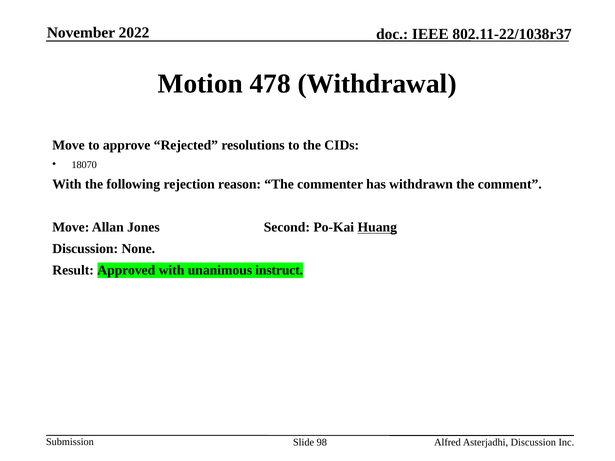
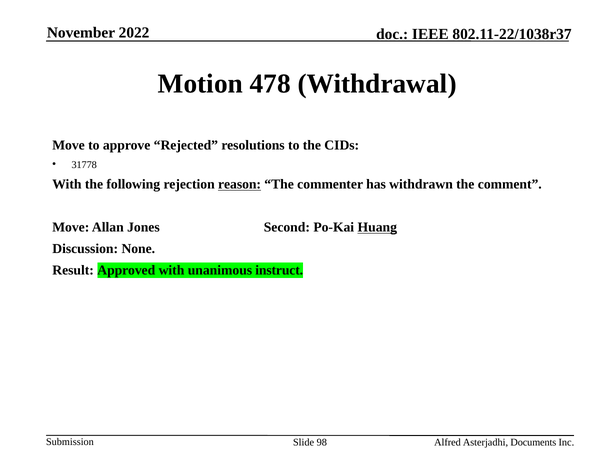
18070: 18070 -> 31778 (84, 165)
reason underline: none -> present (240, 184)
Asterjadhi Discussion: Discussion -> Documents (533, 442)
